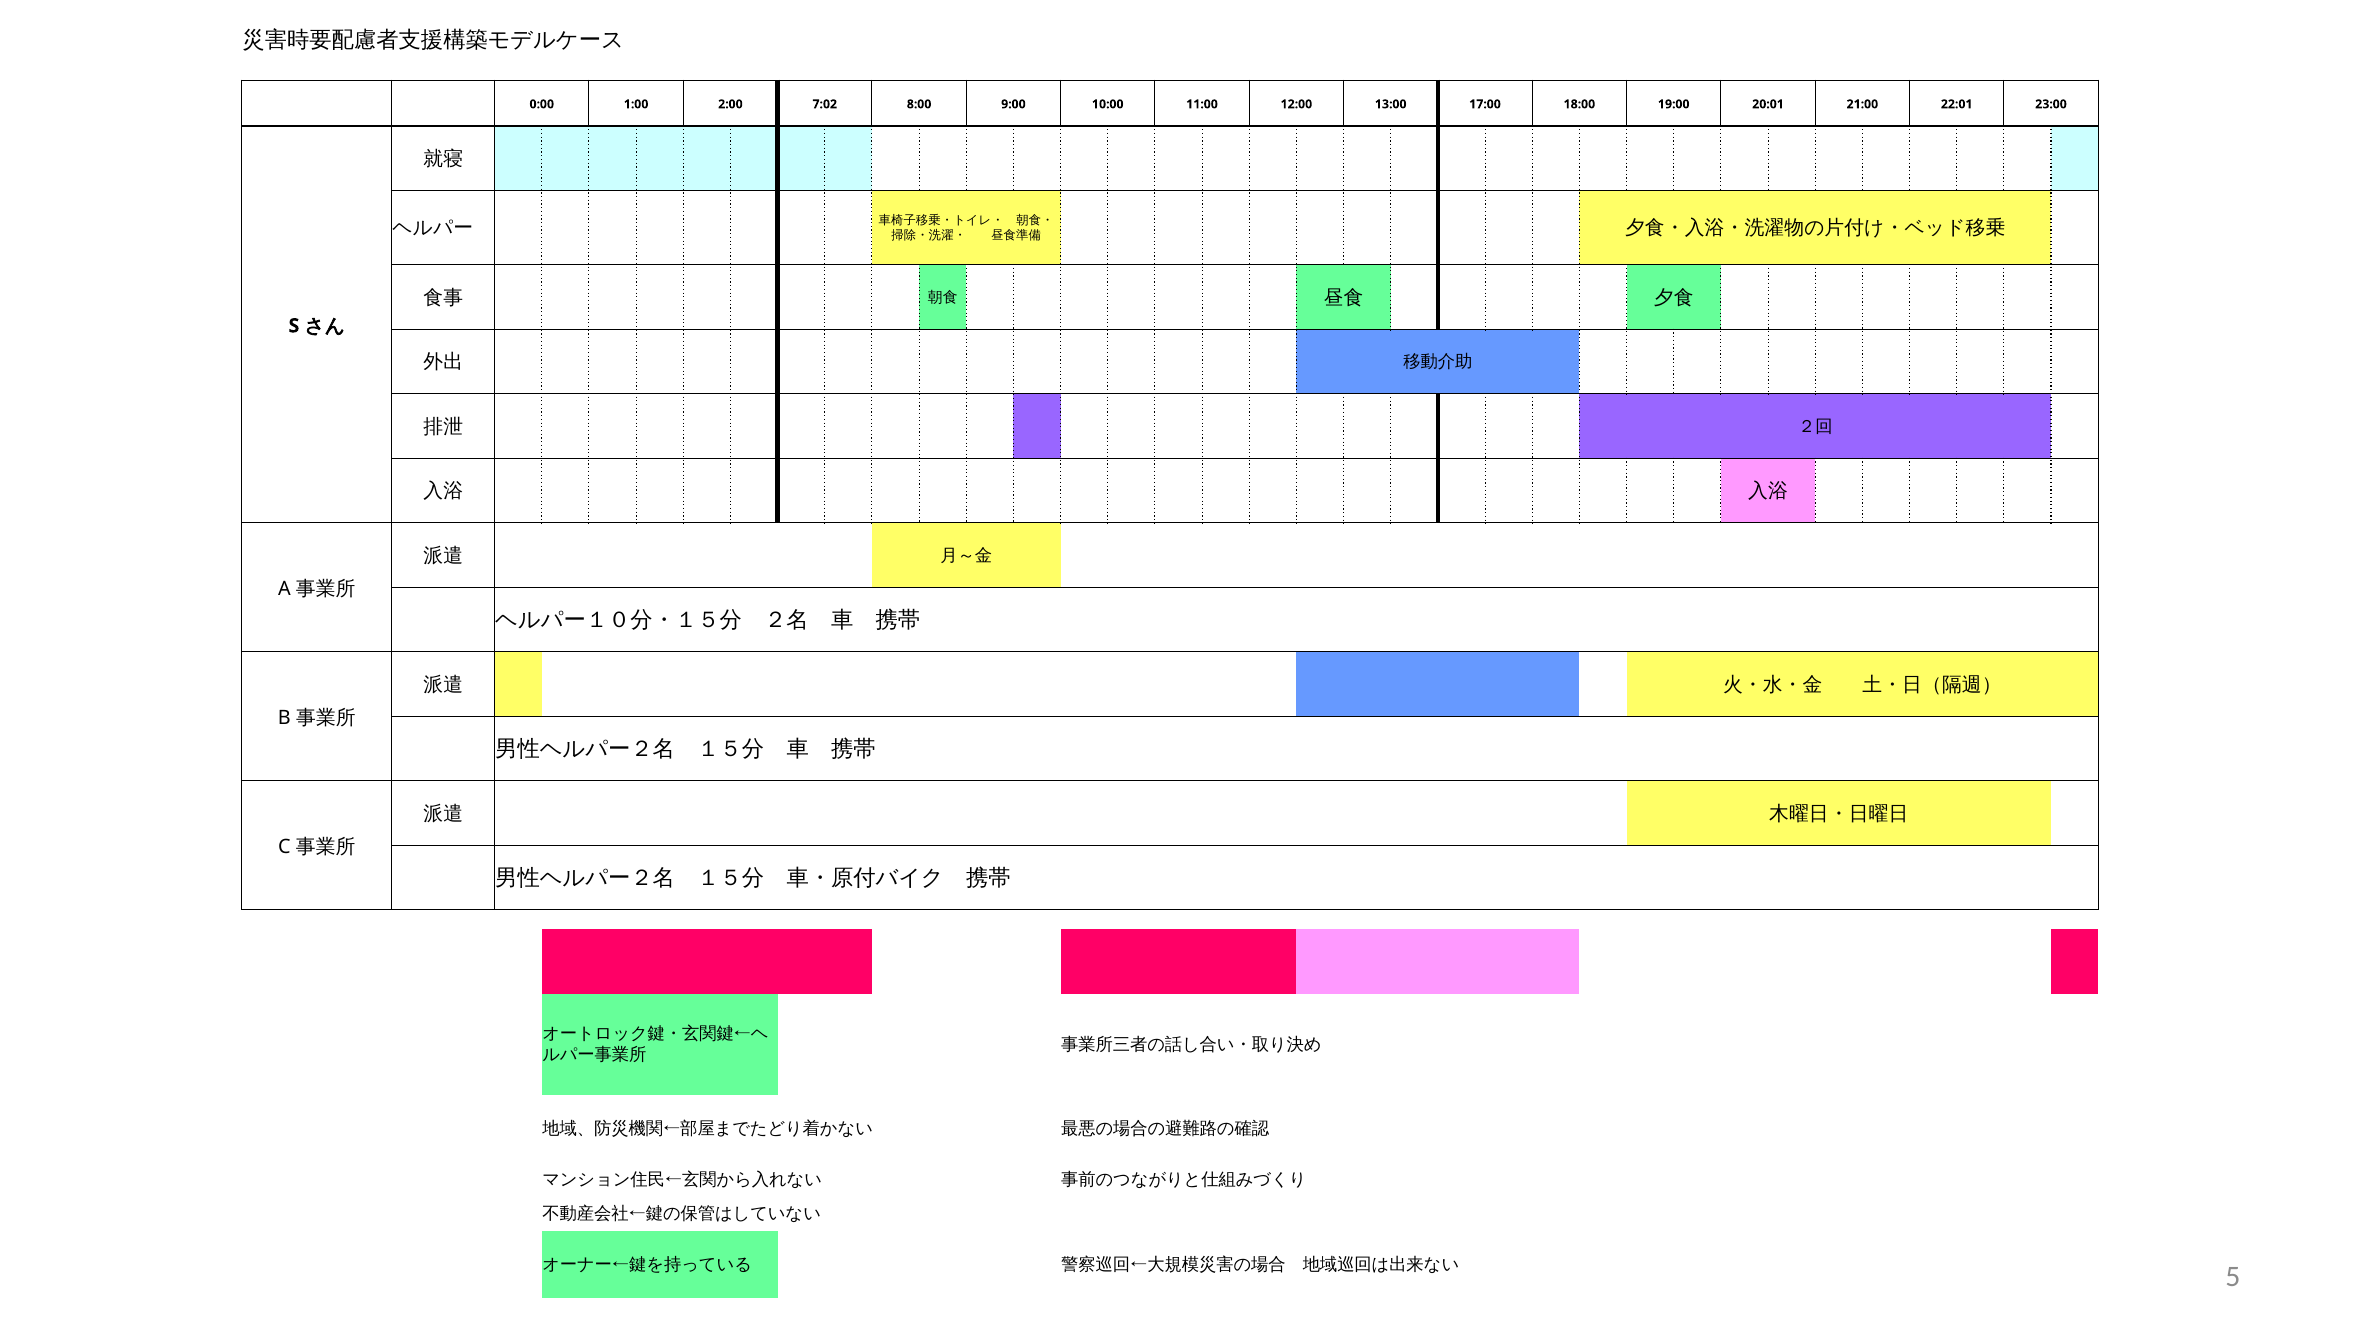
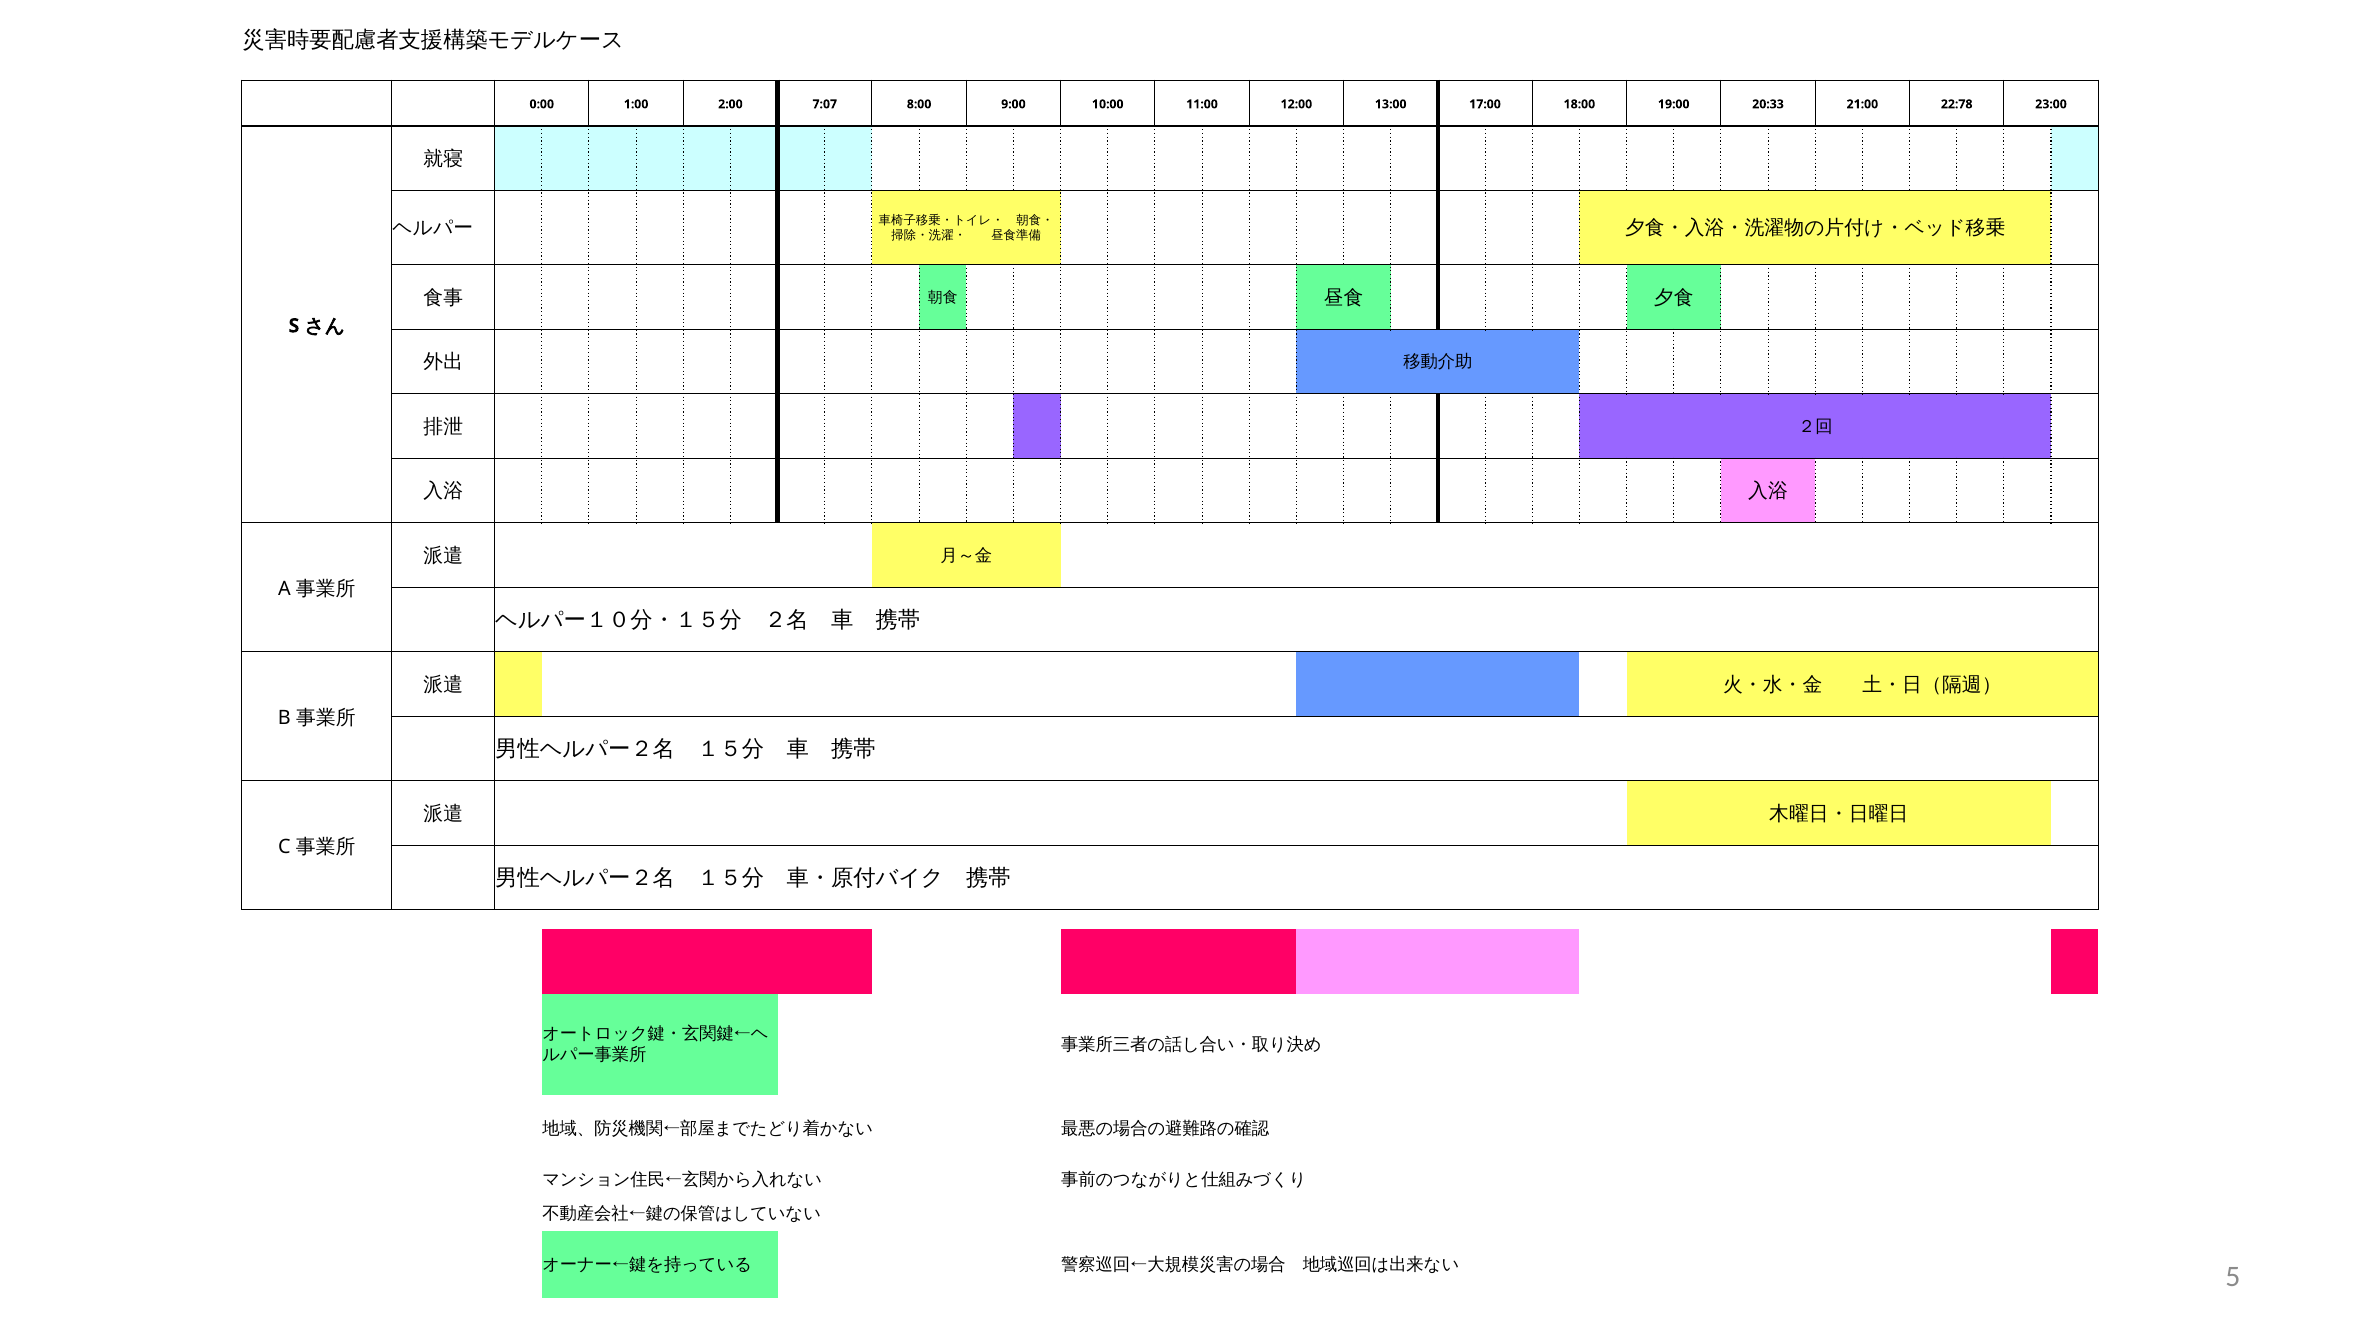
7:02: 7:02 -> 7:07 (825, 104)
20:01: 20:01 -> 20:33 (1768, 104)
22:01: 22:01 -> 22:78 (1957, 104)
